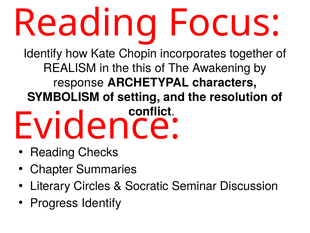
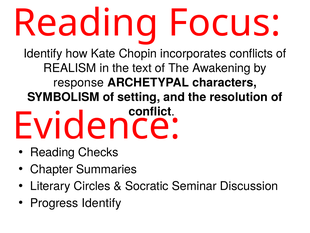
together: together -> conflicts (251, 54)
this: this -> text (142, 68)
